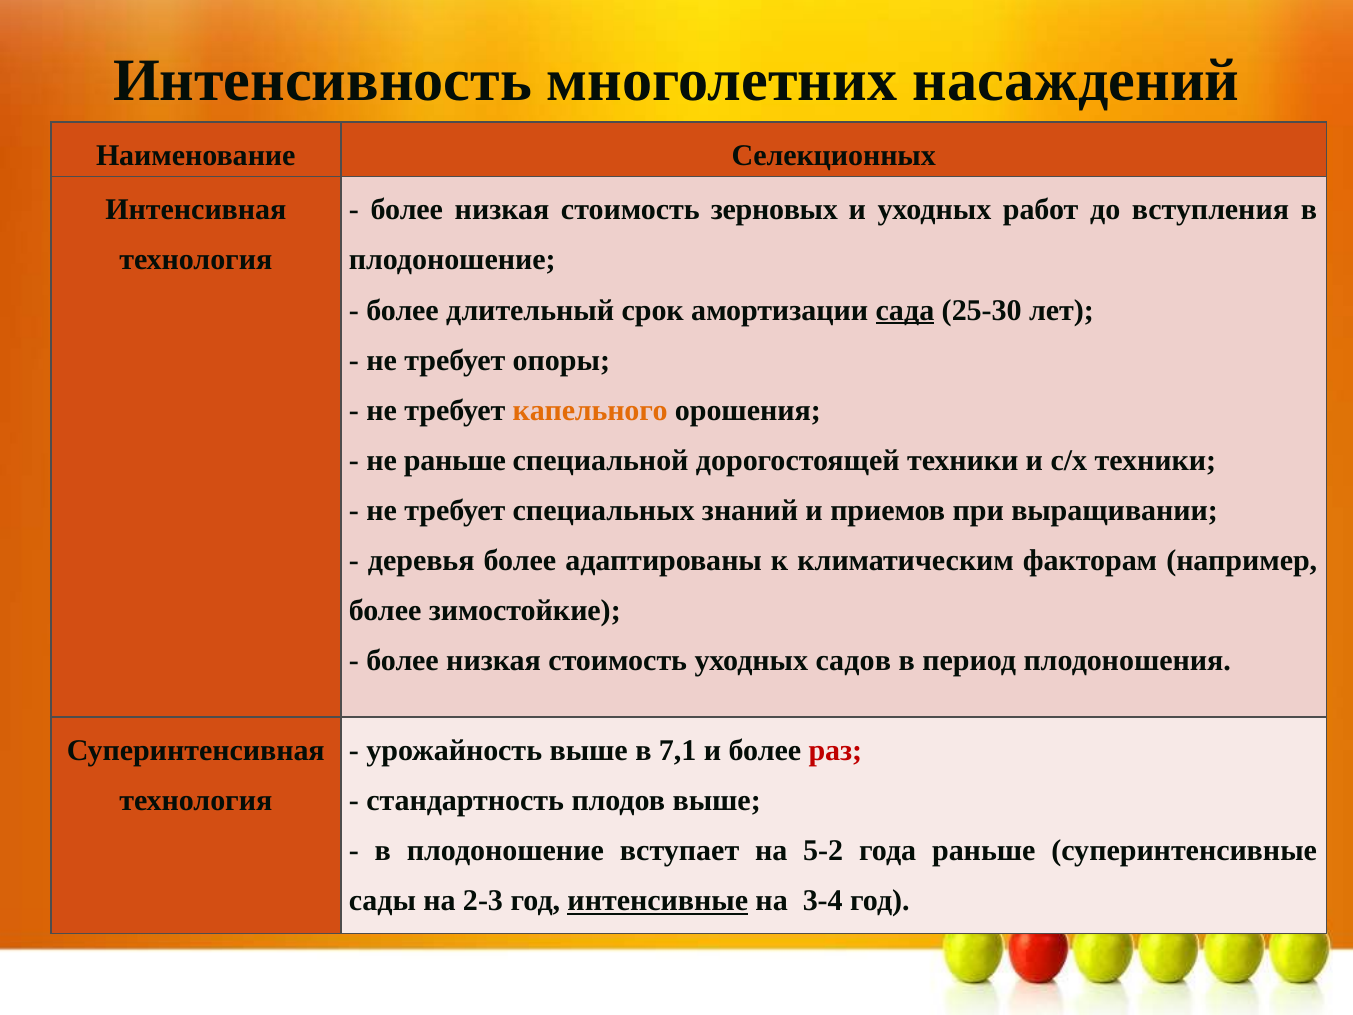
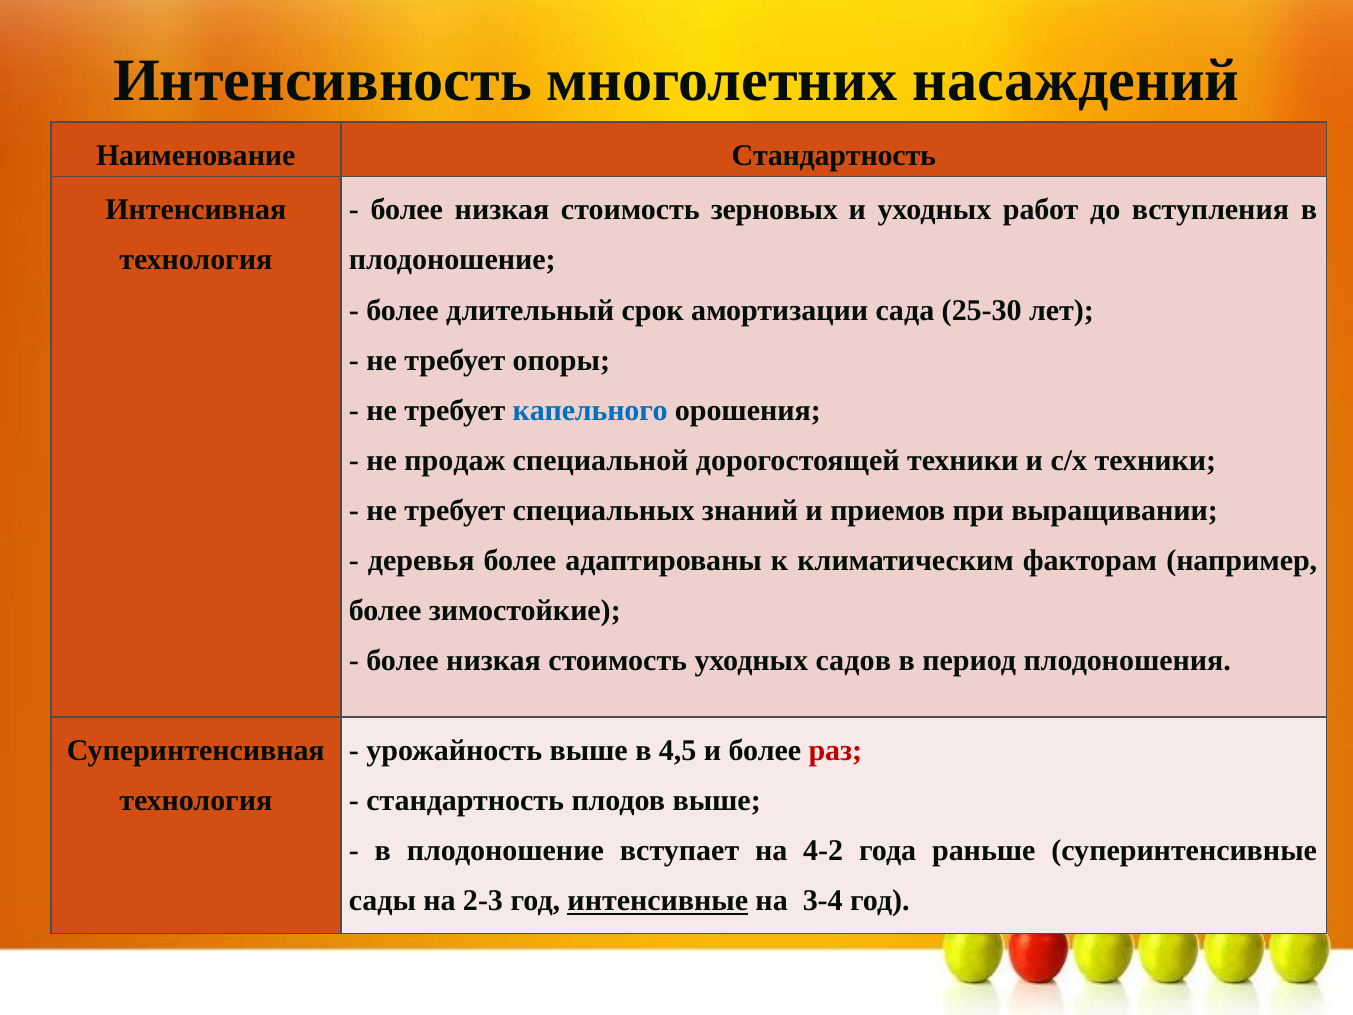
Наименование Селекционных: Селекционных -> Стандартность (834, 156)
сада underline: present -> none (905, 310)
капельного colour: orange -> blue (590, 410)
не раньше: раньше -> продаж (455, 460)
7,1: 7,1 -> 4,5 (678, 751)
5-2: 5-2 -> 4-2 (823, 851)
